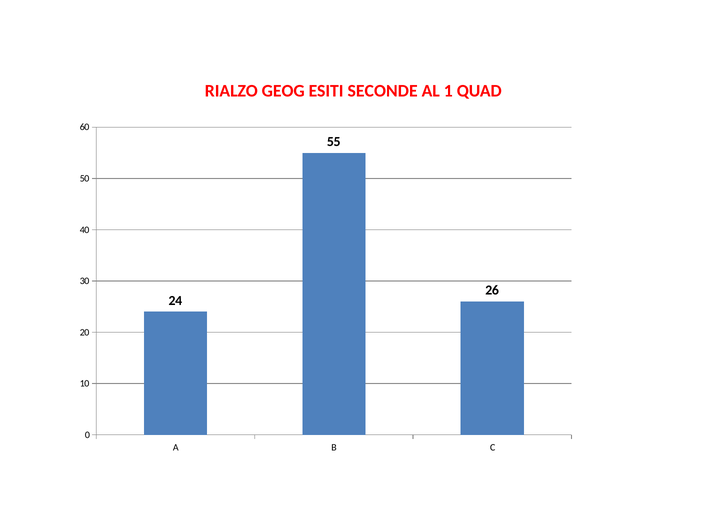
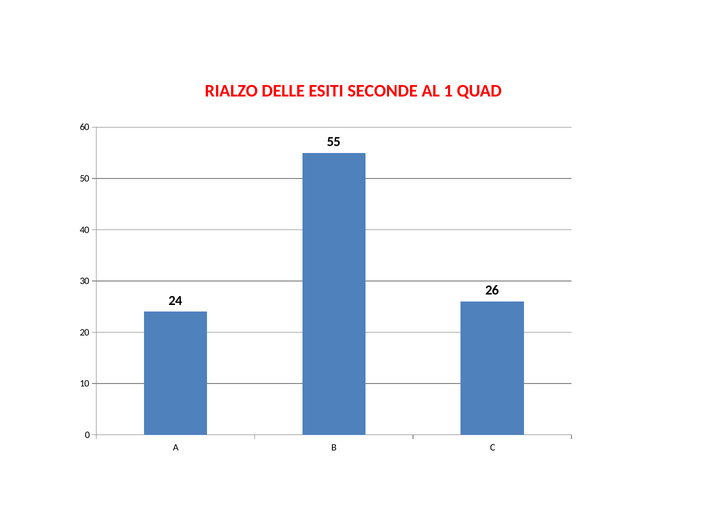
GEOG: GEOG -> DELLE (283, 91)
